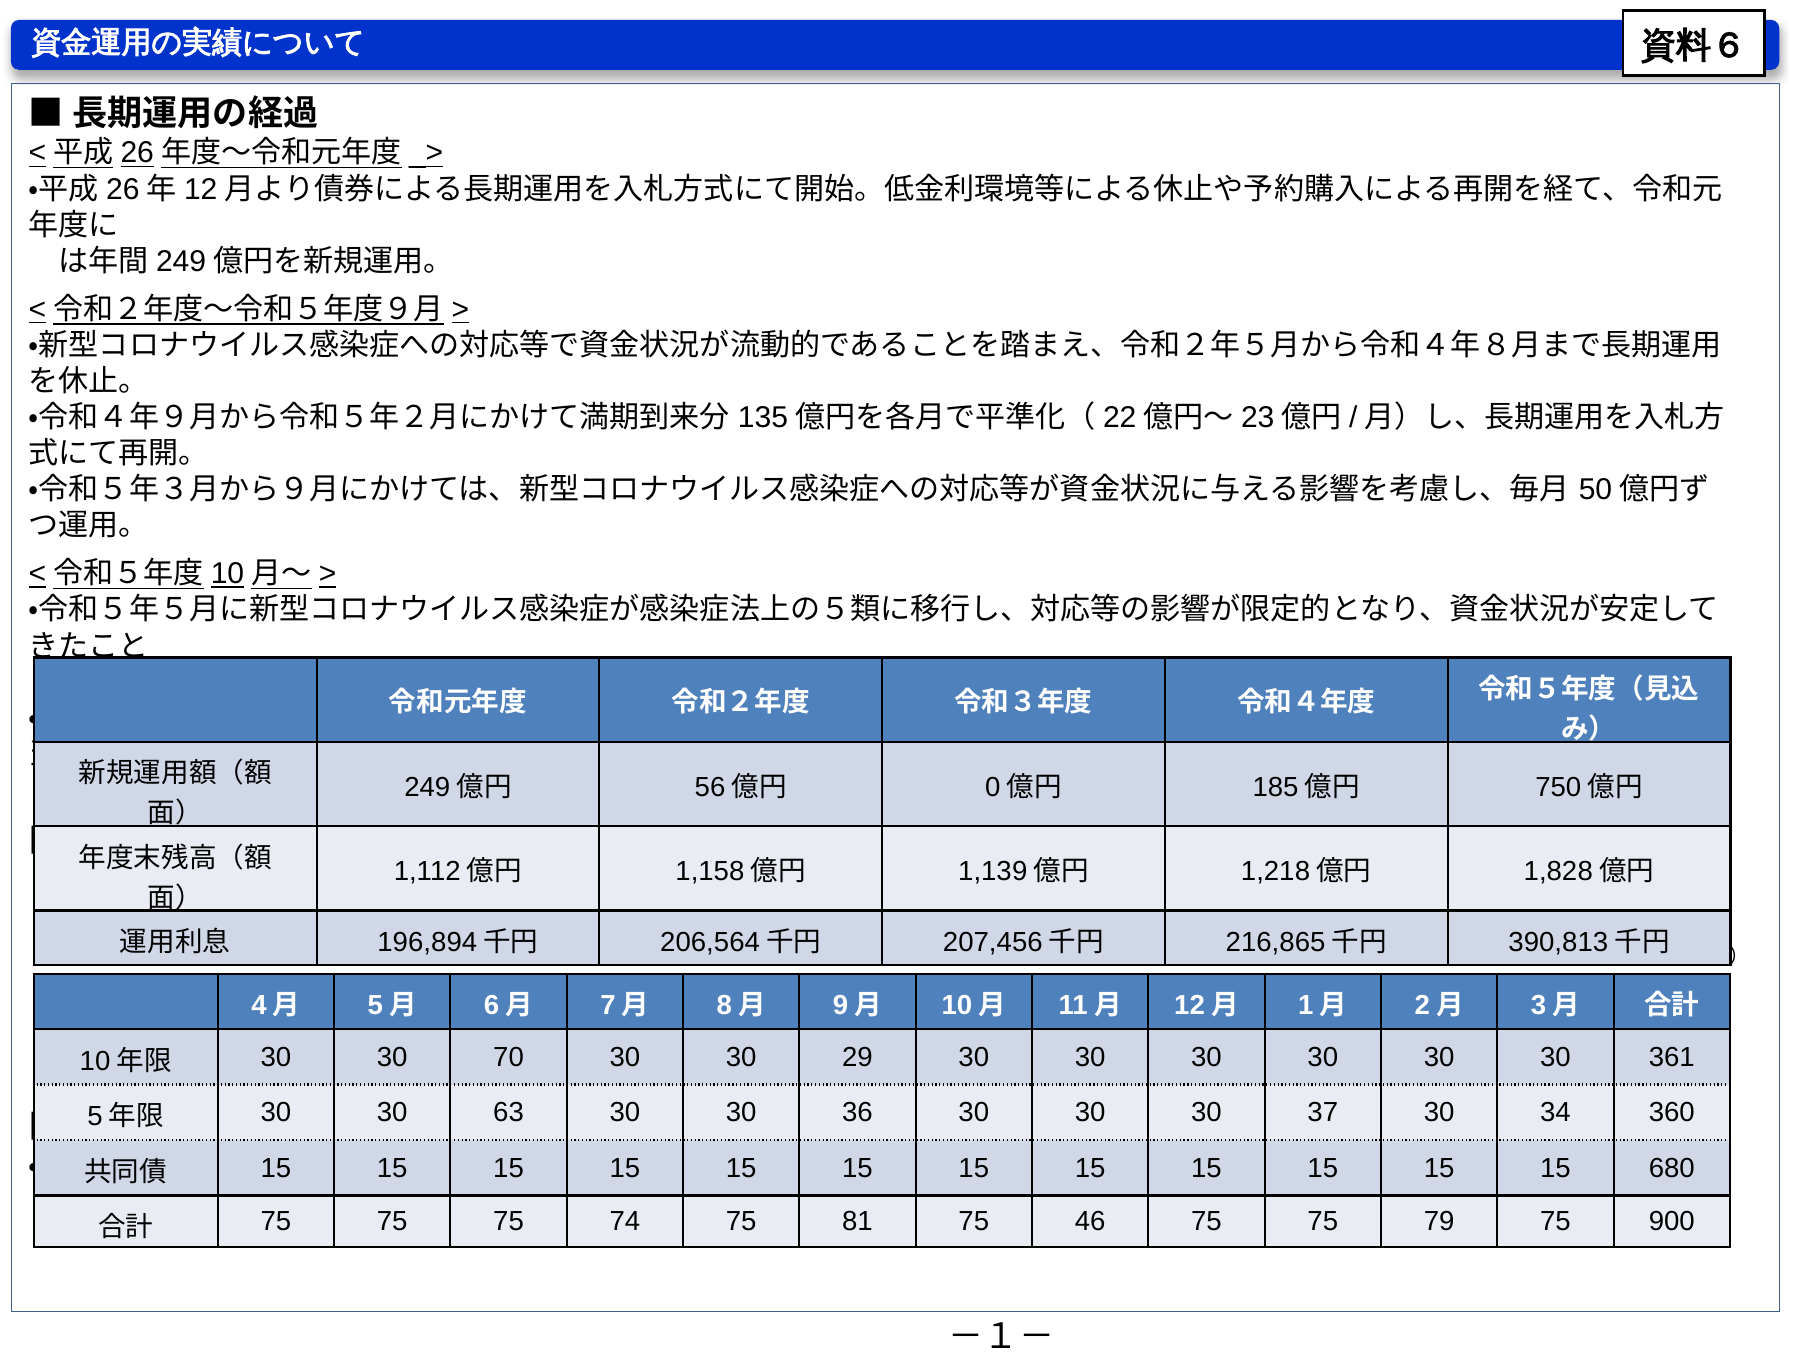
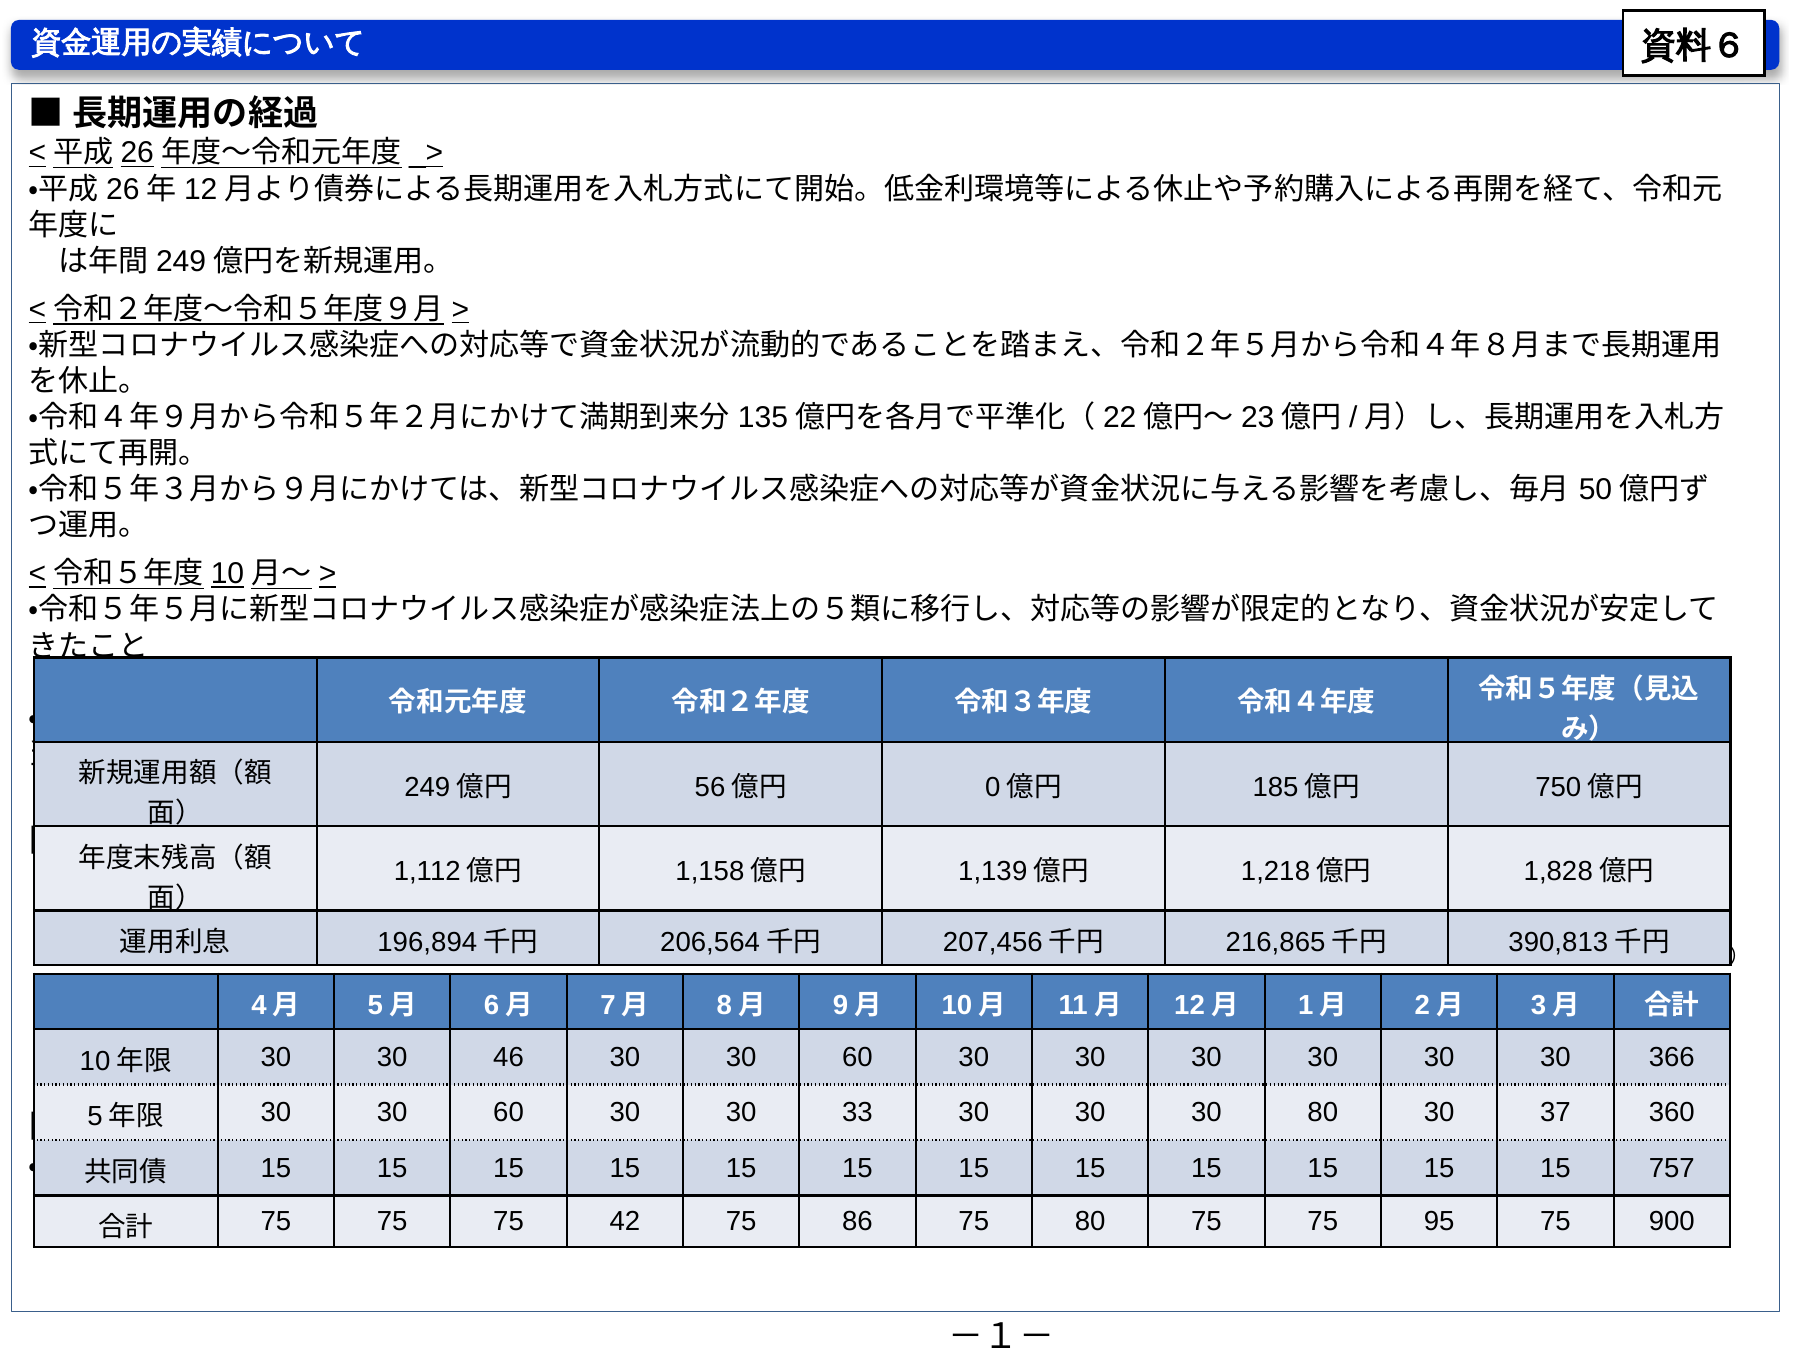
70: 70 -> 46 (509, 1058)
29: 29 -> 60 (857, 1058)
361: 361 -> 366 (1672, 1058)
63: 63 -> 60 (509, 1113)
36: 36 -> 33 (857, 1113)
30 37: 37 -> 80 (1323, 1113)
34: 34 -> 37 (1555, 1113)
680: 680 -> 757 (1672, 1169)
74: 74 -> 42 (625, 1222)
81: 81 -> 86 (857, 1222)
75 46: 46 -> 80 (1090, 1222)
79: 79 -> 95 (1439, 1222)
